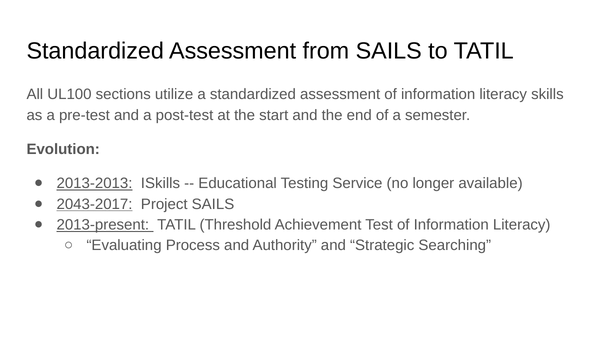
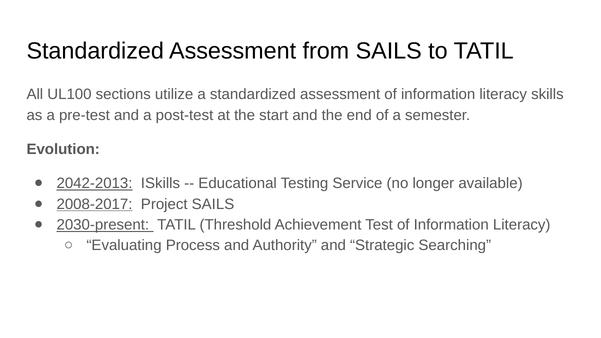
2013-2013: 2013-2013 -> 2042-2013 (95, 183)
2043-2017: 2043-2017 -> 2008-2017 (95, 204)
2013-present: 2013-present -> 2030-present (103, 225)
